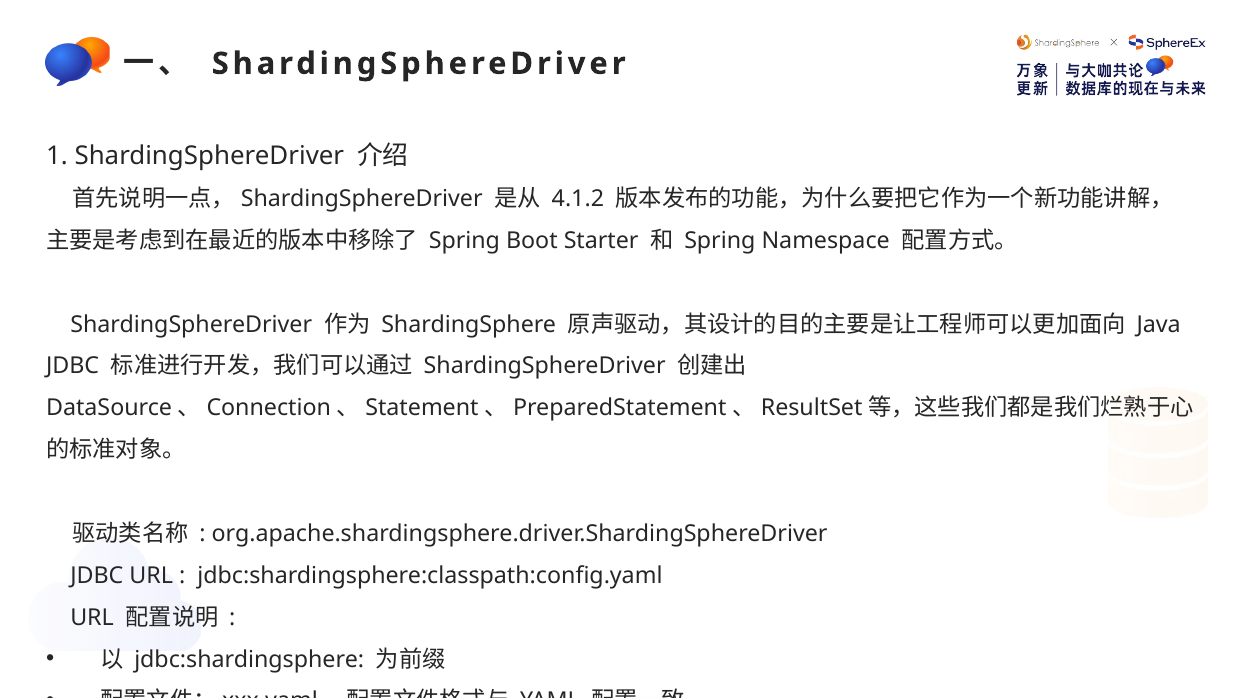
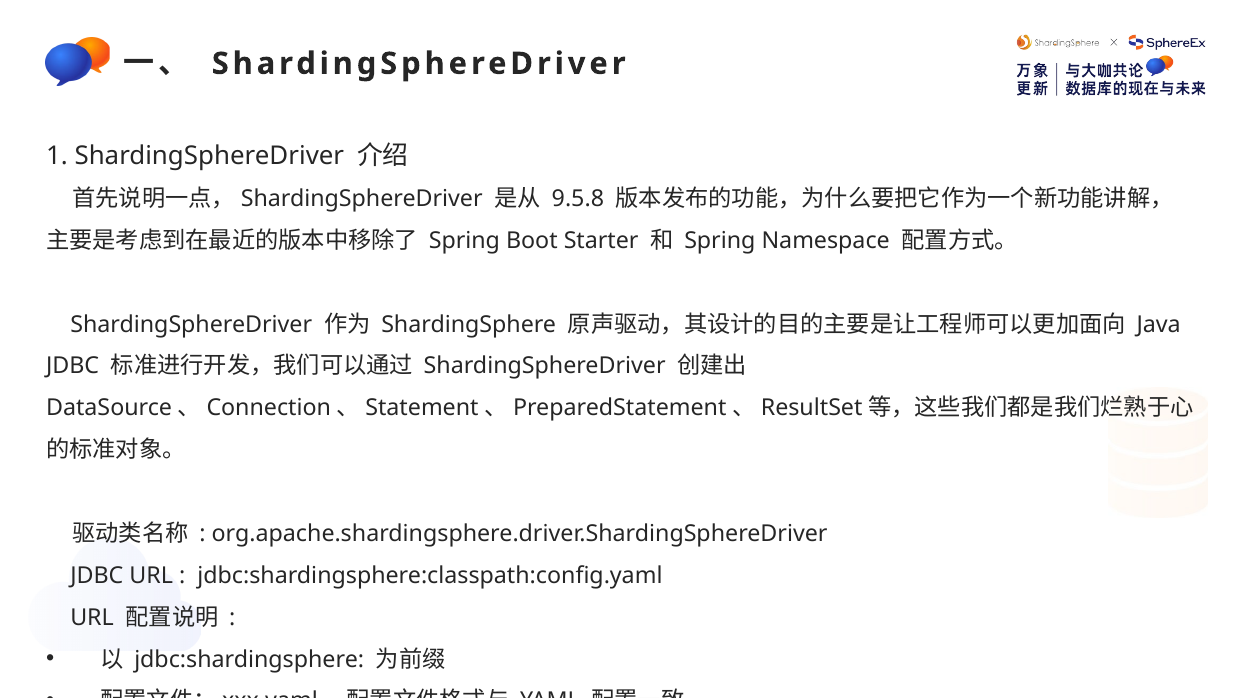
4.1.2: 4.1.2 -> 9.5.8 (578, 199)
